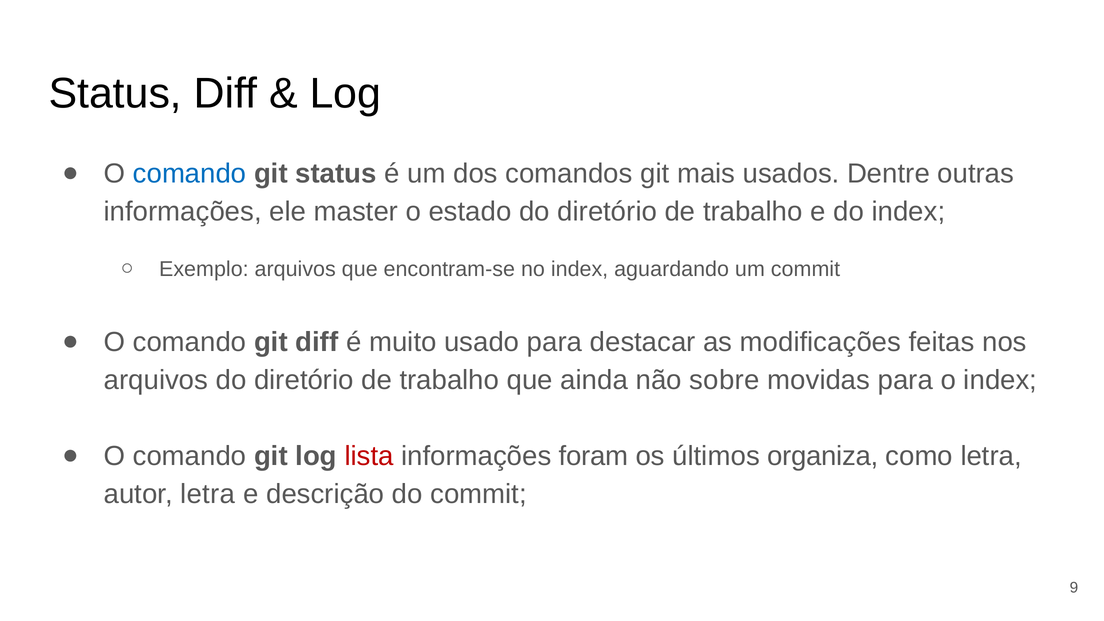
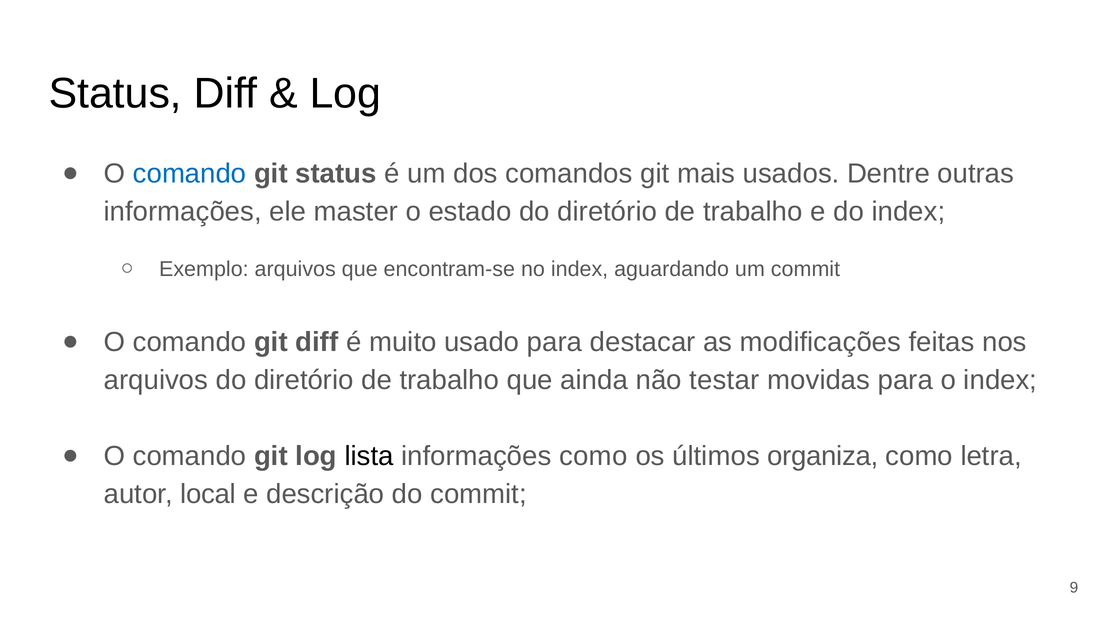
sobre: sobre -> testar (724, 380)
lista colour: red -> black (369, 456)
informações foram: foram -> como (593, 456)
autor letra: letra -> local (208, 494)
